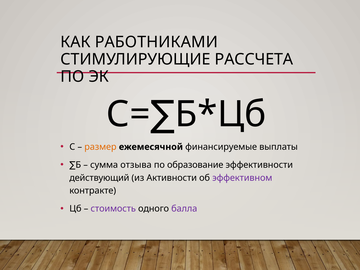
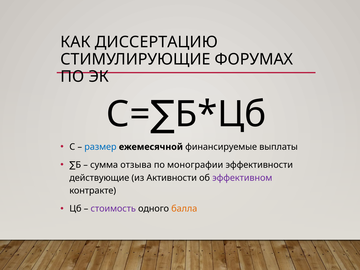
РАБОТНИКАМИ: РАБОТНИКАМИ -> ДИССЕРТАЦИЮ (156, 42)
РАССЧЕТА: РАССЧЕТА -> ФОРУМАХ (254, 59)
размер colour: orange -> blue (100, 147)
образование: образование -> монографии (195, 165)
действующий: действующий -> действующие (99, 178)
балла colour: purple -> orange (184, 209)
